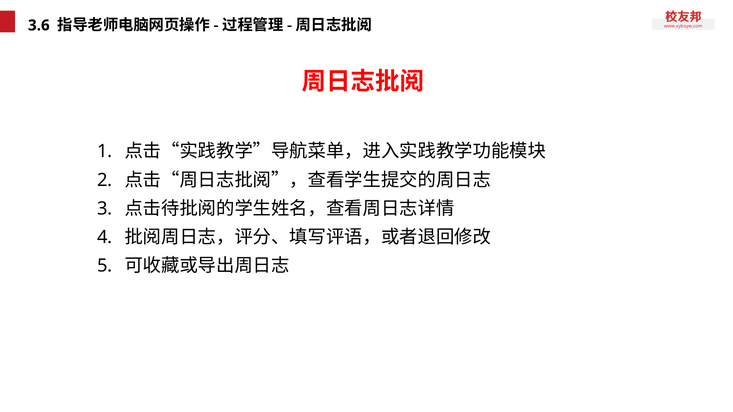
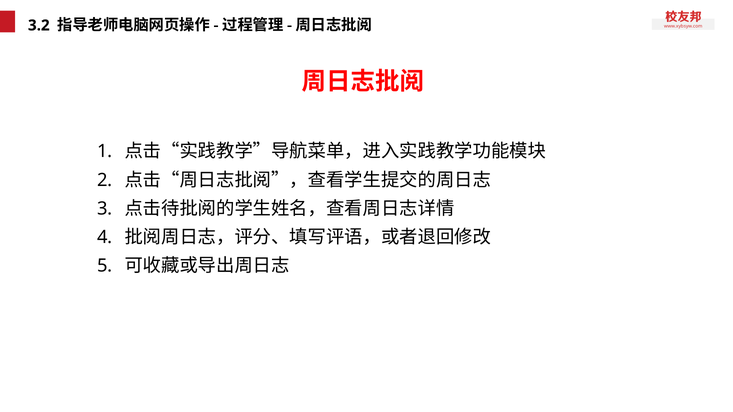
3.6: 3.6 -> 3.2 (39, 25)
